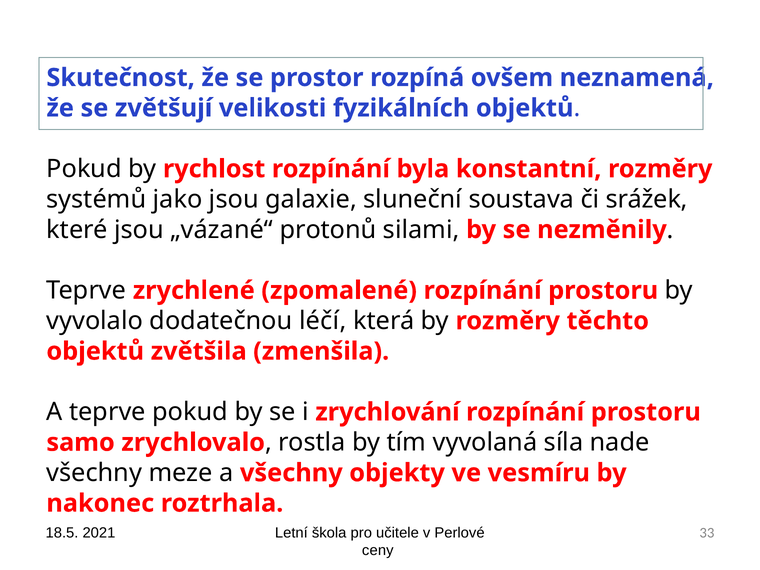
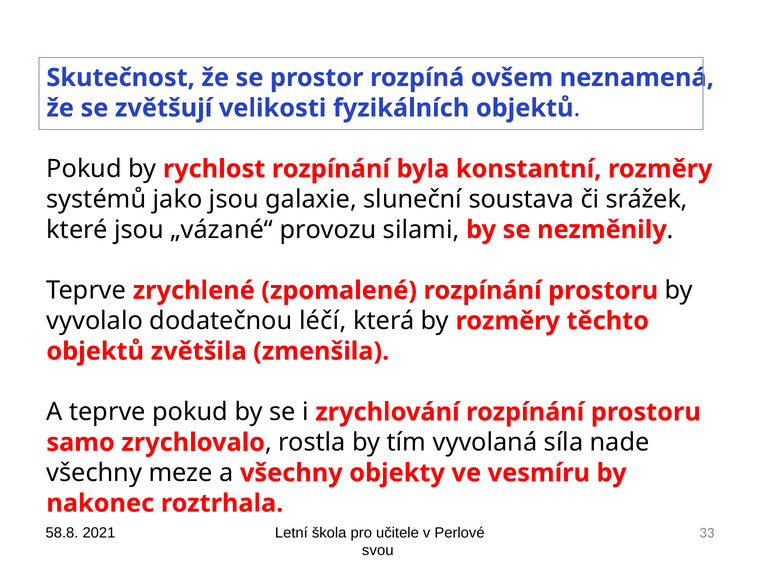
protonů: protonů -> provozu (328, 230)
18.5: 18.5 -> 58.8 (62, 533)
ceny: ceny -> svou (378, 551)
